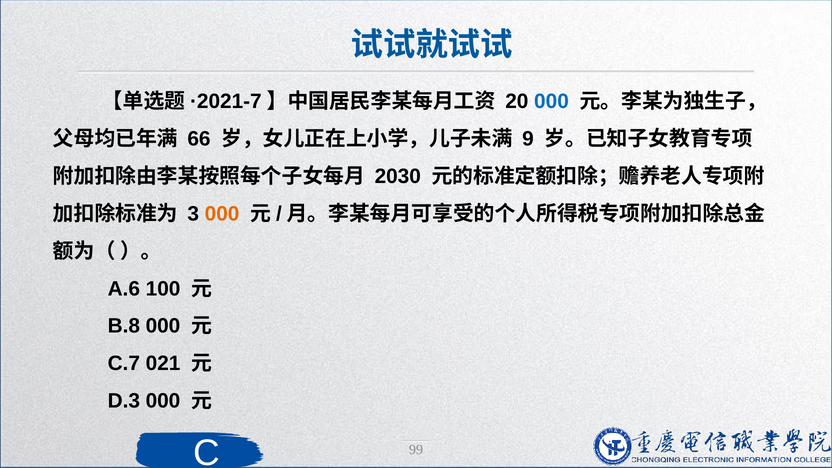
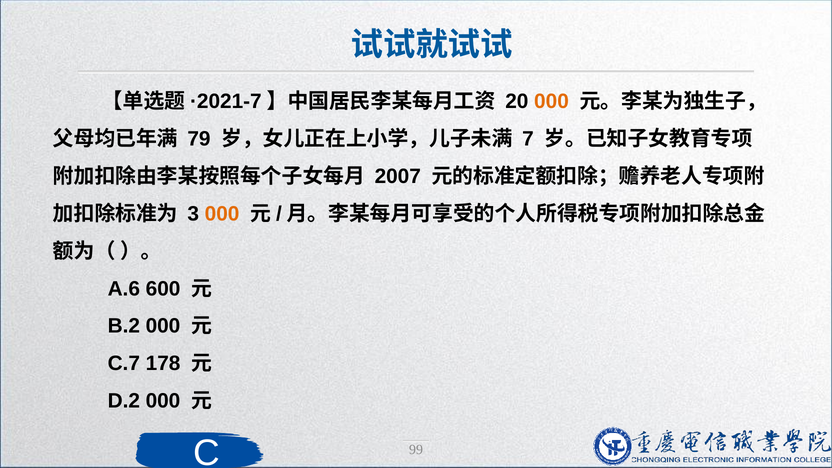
000 colour: blue -> orange (551, 101)
66: 66 -> 79 (199, 139)
9: 9 -> 7 (528, 139)
2030: 2030 -> 2007 (398, 176)
100: 100 -> 600 (163, 289)
B.8: B.8 -> B.2 (124, 326)
021: 021 -> 178 (163, 364)
D.3: D.3 -> D.2 (124, 401)
